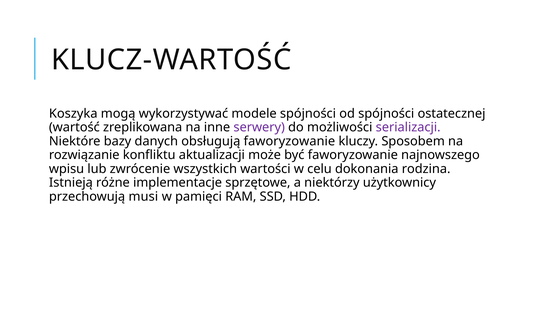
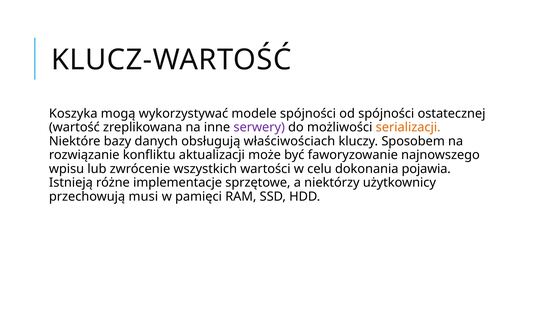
serializacji colour: purple -> orange (408, 127)
obsługują faworyzowanie: faworyzowanie -> właściwościach (289, 141)
rodzina: rodzina -> pojawia (426, 169)
